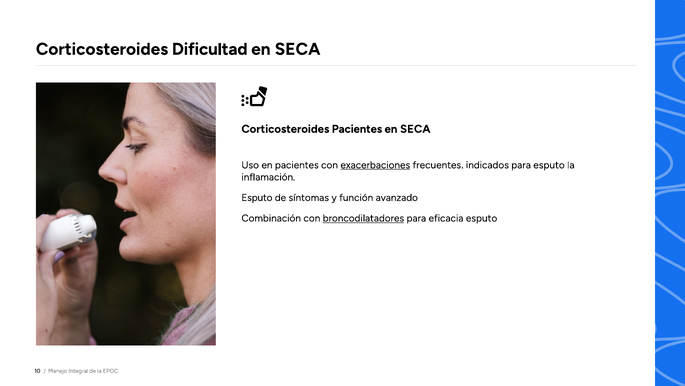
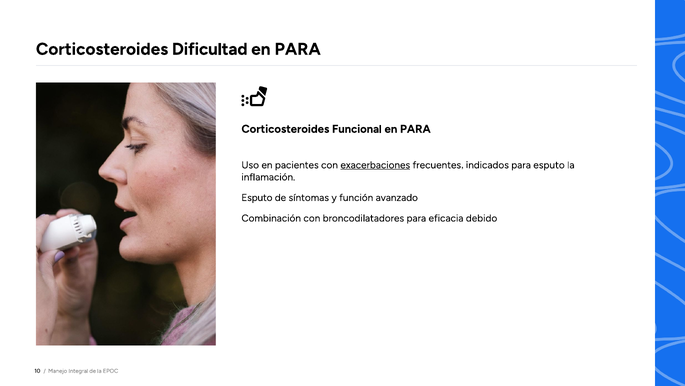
SECA: SECA -> PARA (298, 49)
Corticosteroides Pacientes: Pacientes -> Funcional (357, 129)
SECA: SECA -> PARA (415, 129)
broncodilatadores underline: present -> none (363, 218)
eficacia esputo: esputo -> debido (482, 218)
